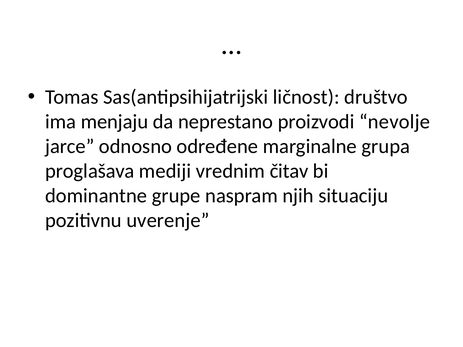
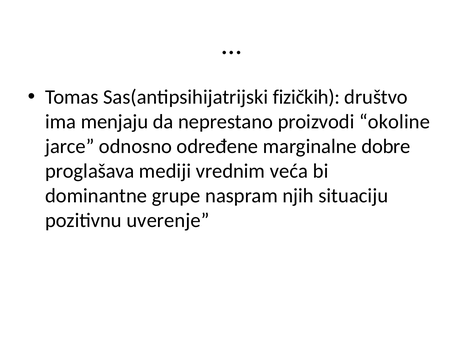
ličnost: ličnost -> fizičkih (306, 97)
nevolje: nevolje -> okoline (395, 122)
grupa: grupa -> dobre (386, 147)
čitav: čitav -> veća (289, 171)
